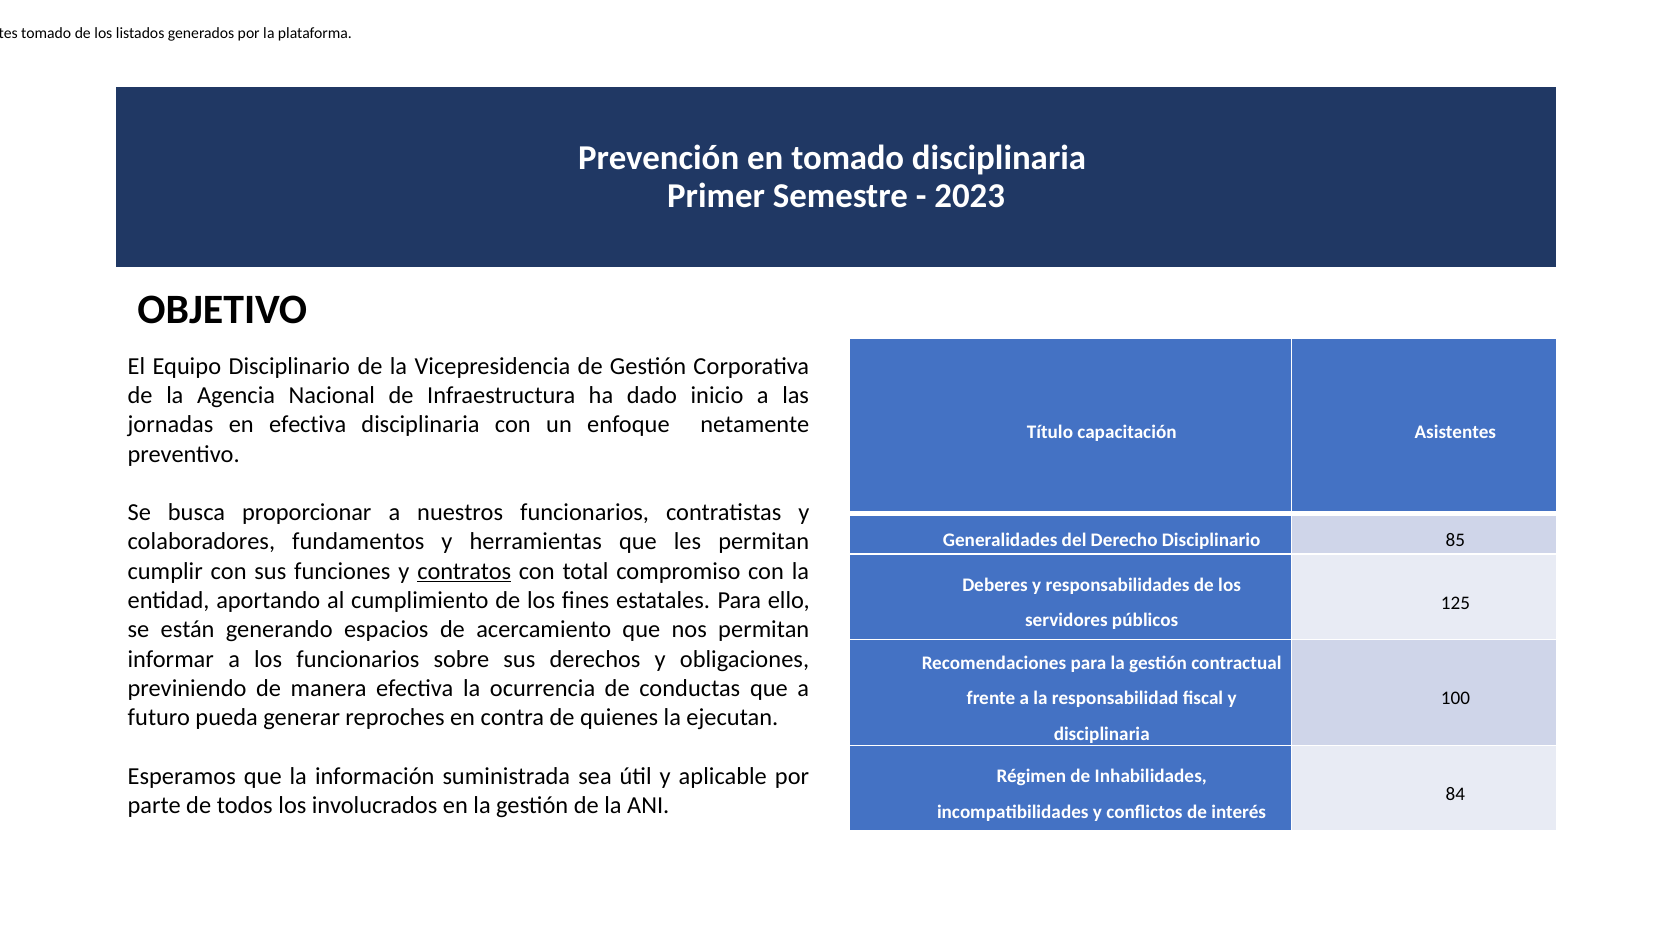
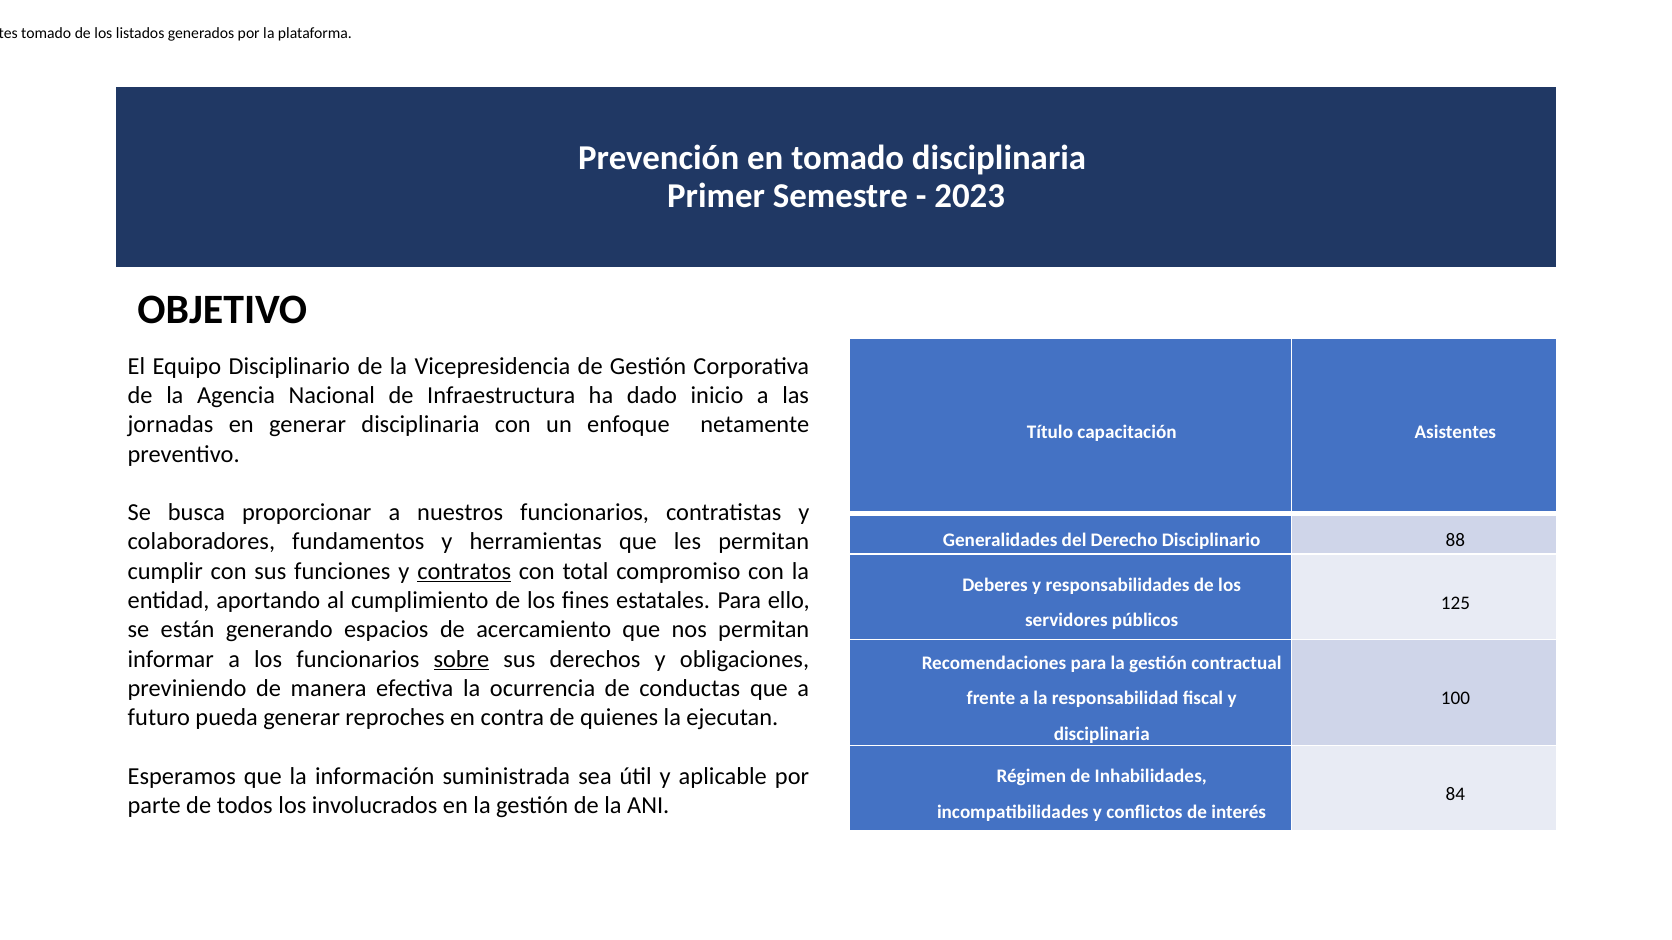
en efectiva: efectiva -> generar (308, 425)
85: 85 -> 88 (1455, 540)
sobre underline: none -> present (461, 659)
